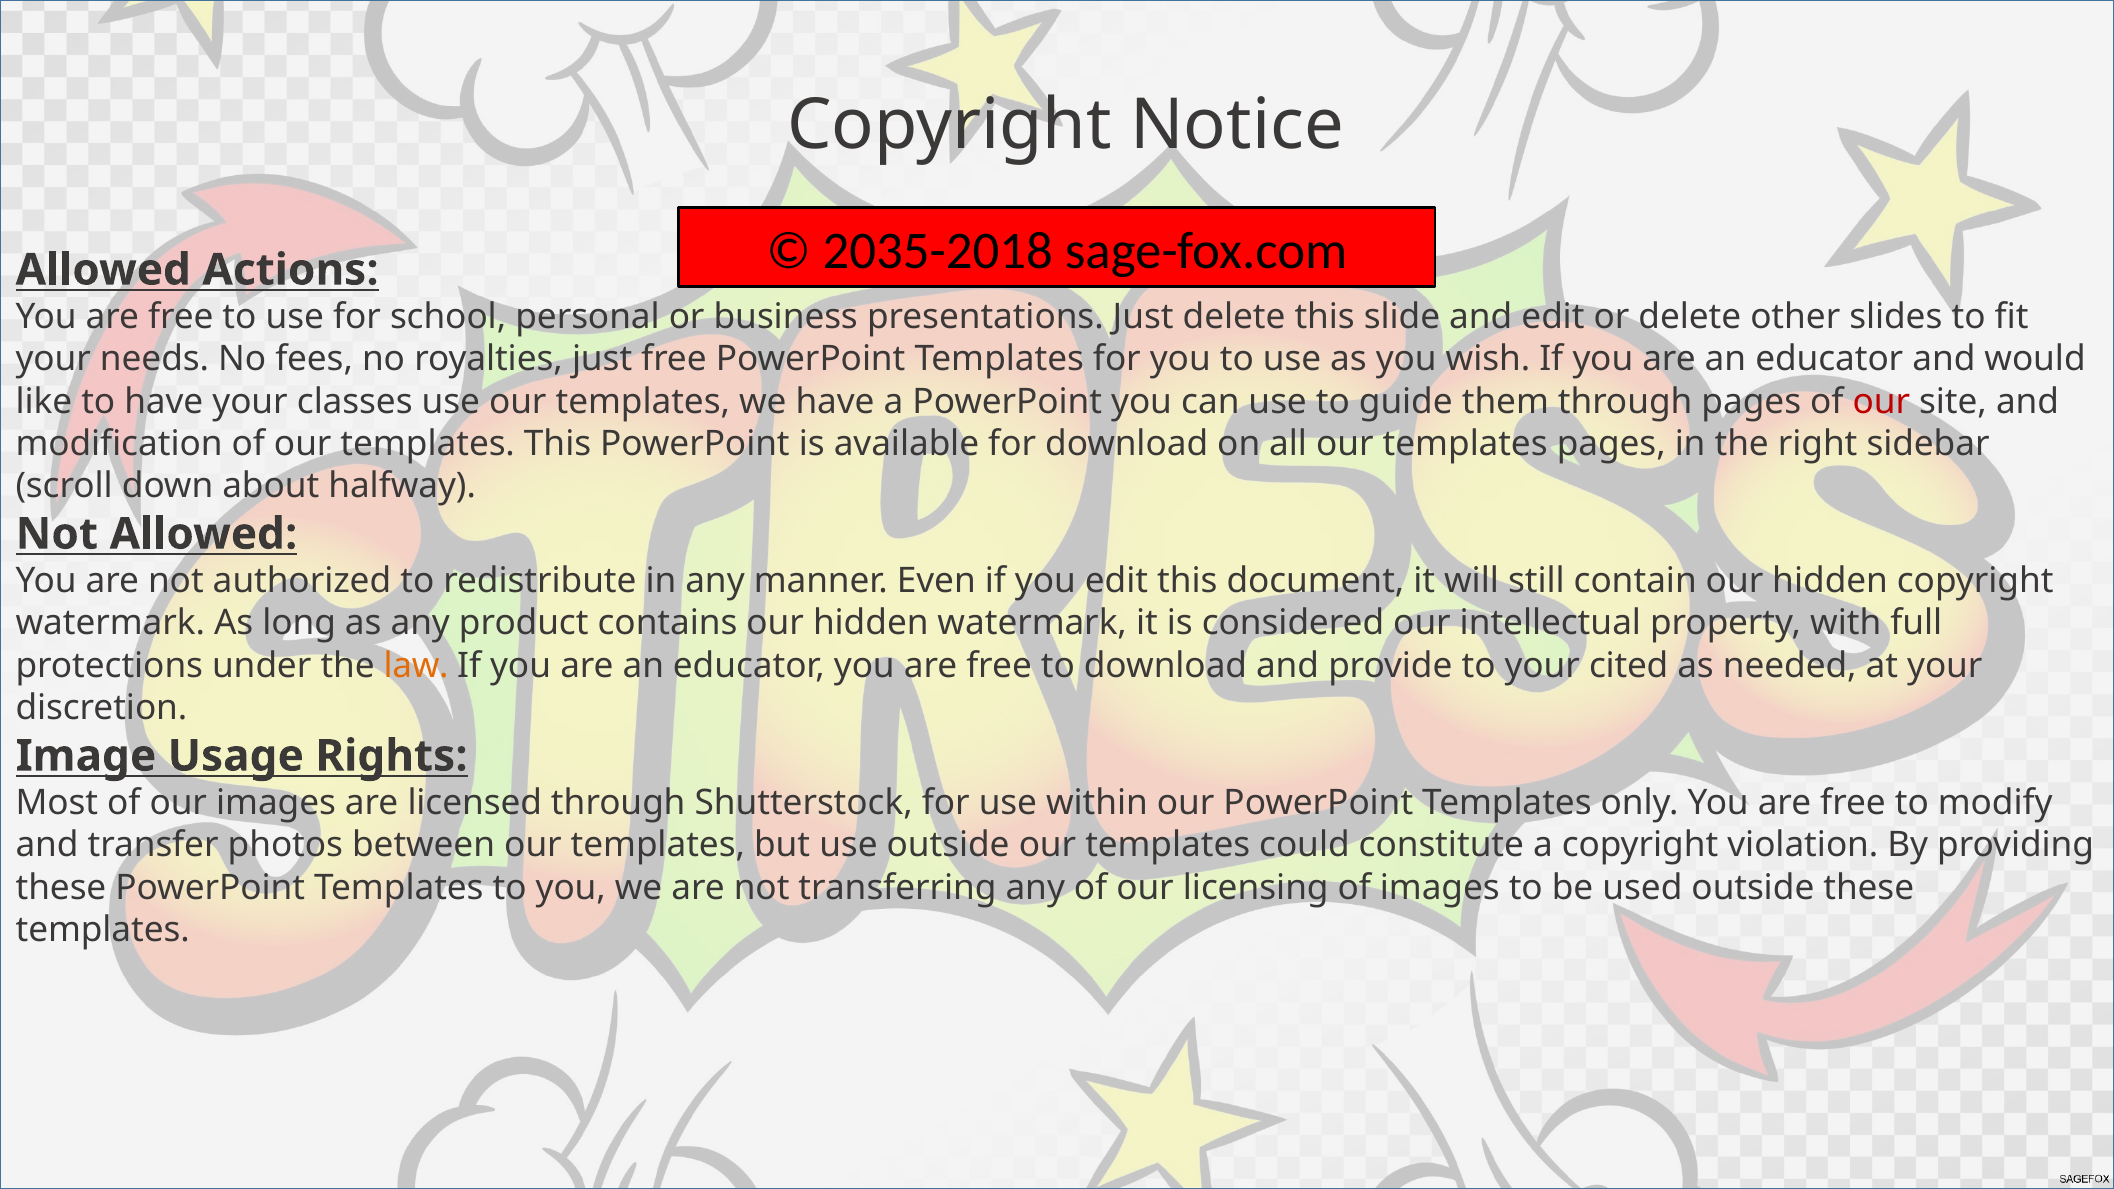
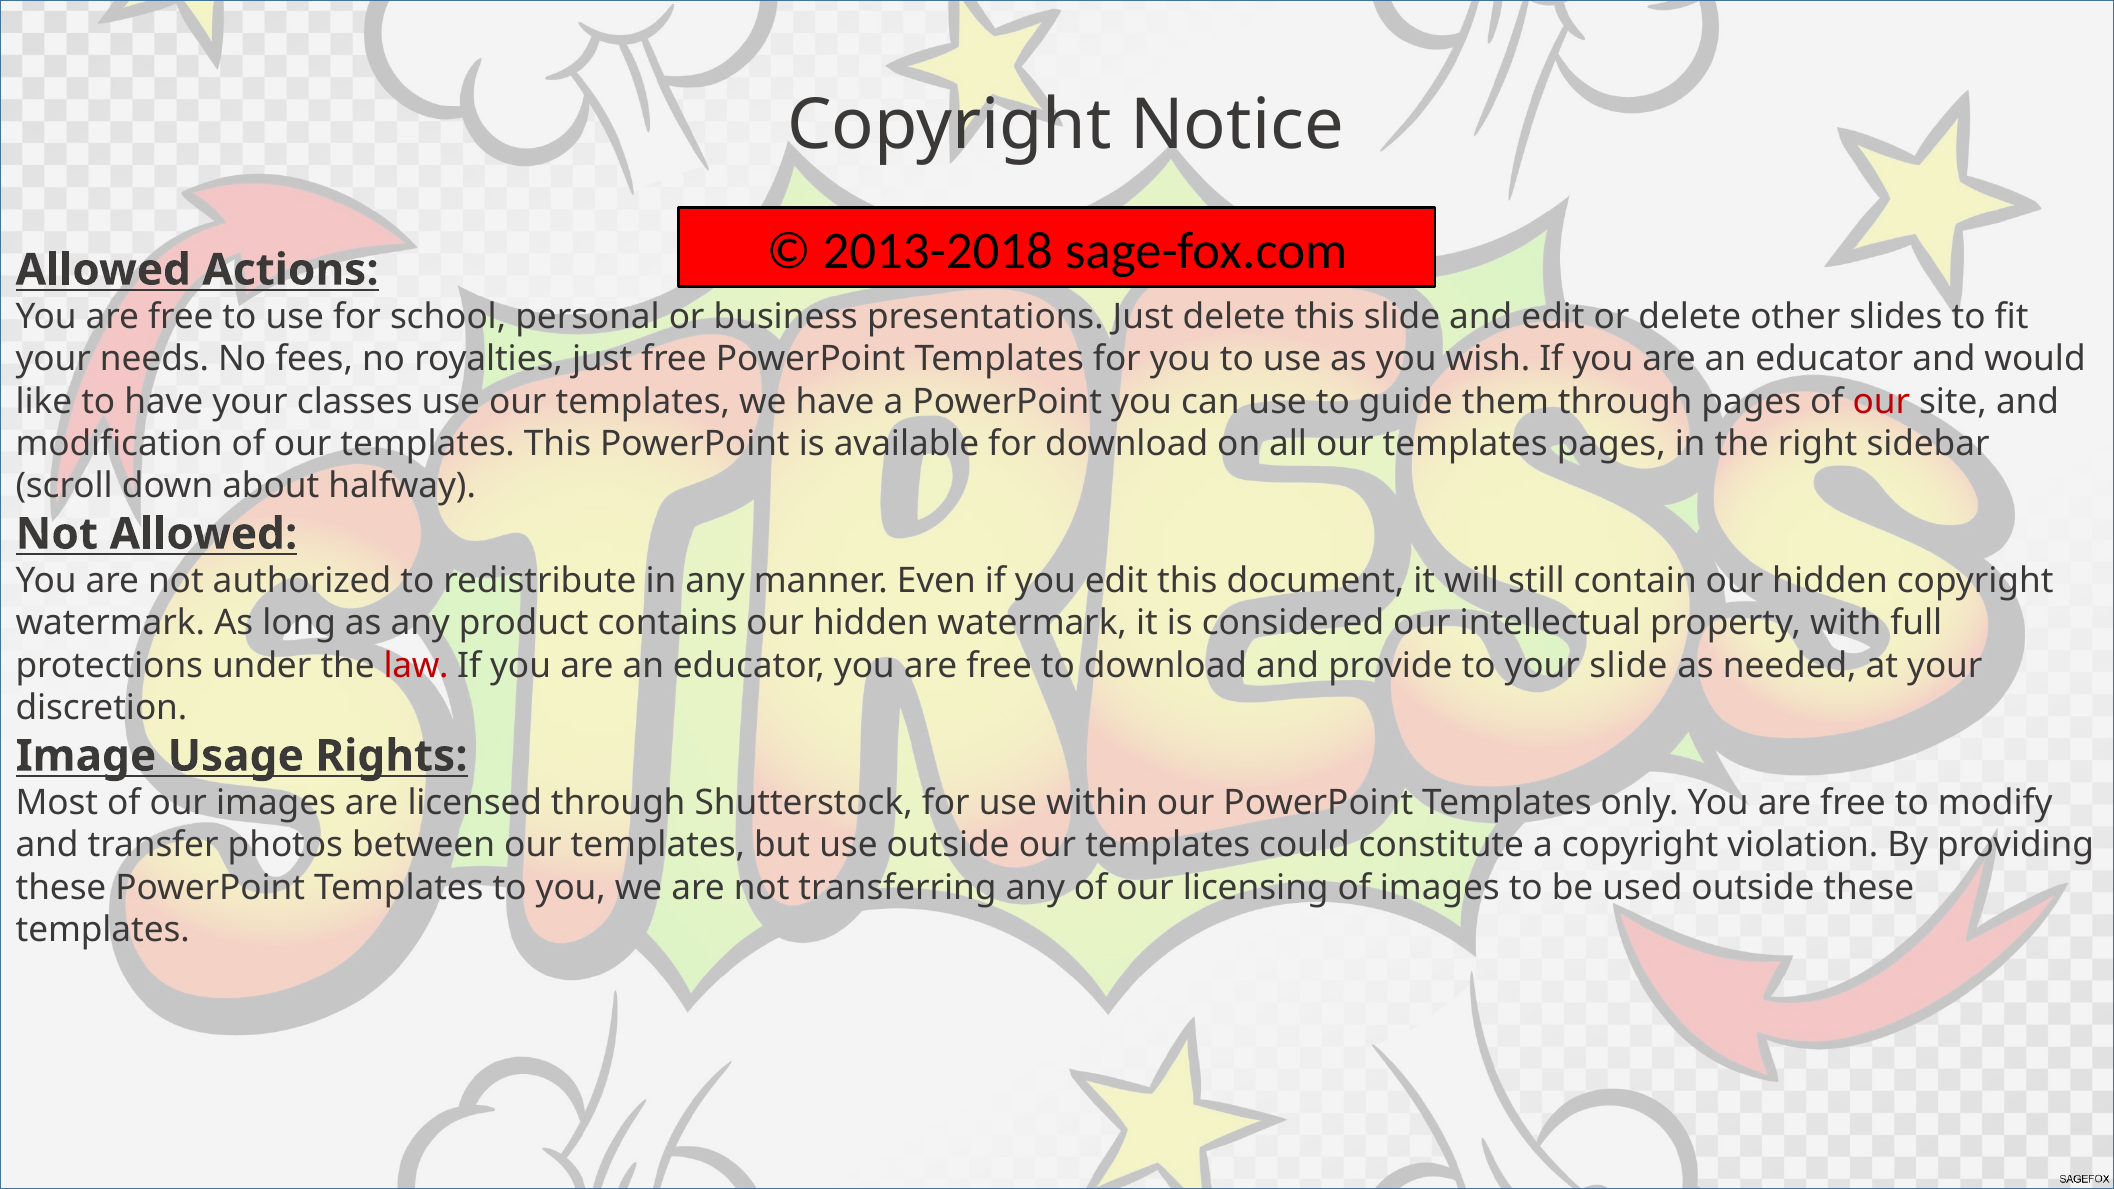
2035-2018: 2035-2018 -> 2013-2018 (938, 251)
law colour: orange -> red (416, 666)
your cited: cited -> slide (1628, 666)
